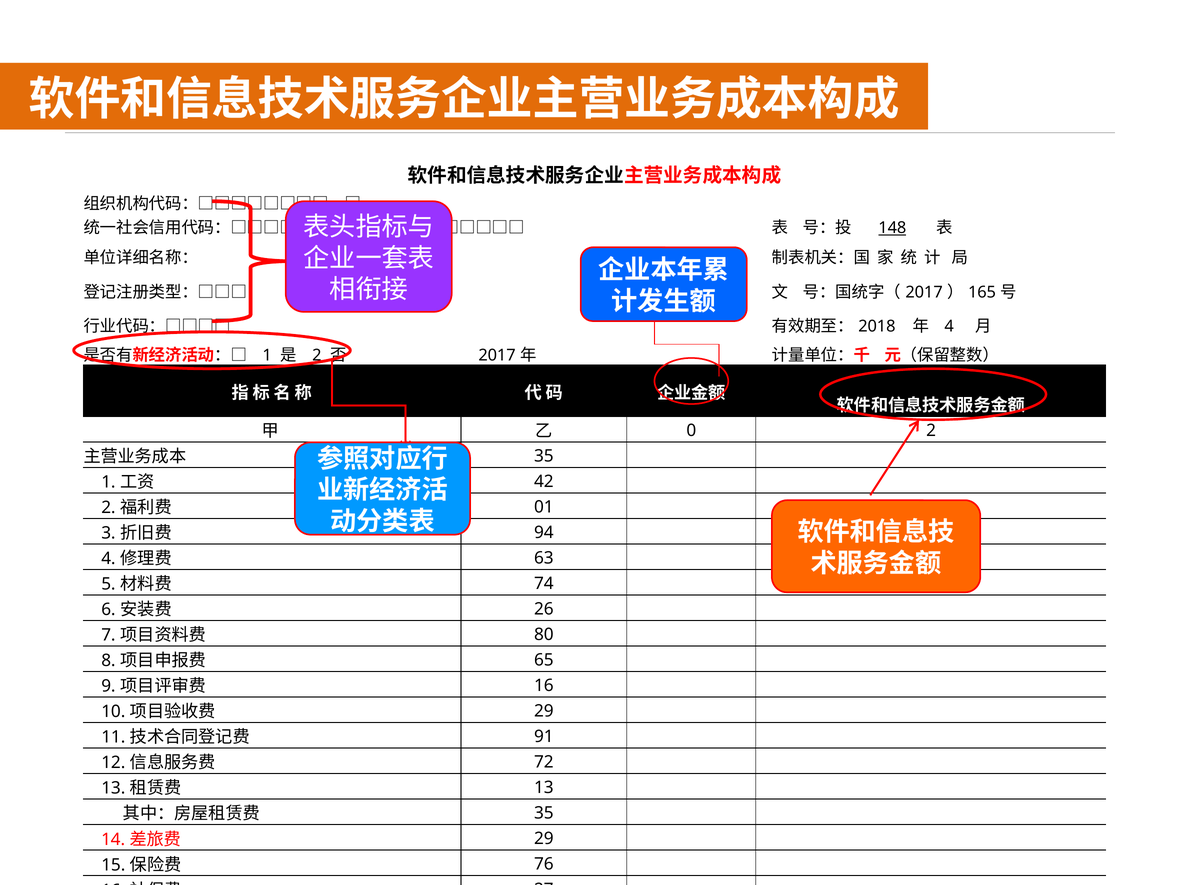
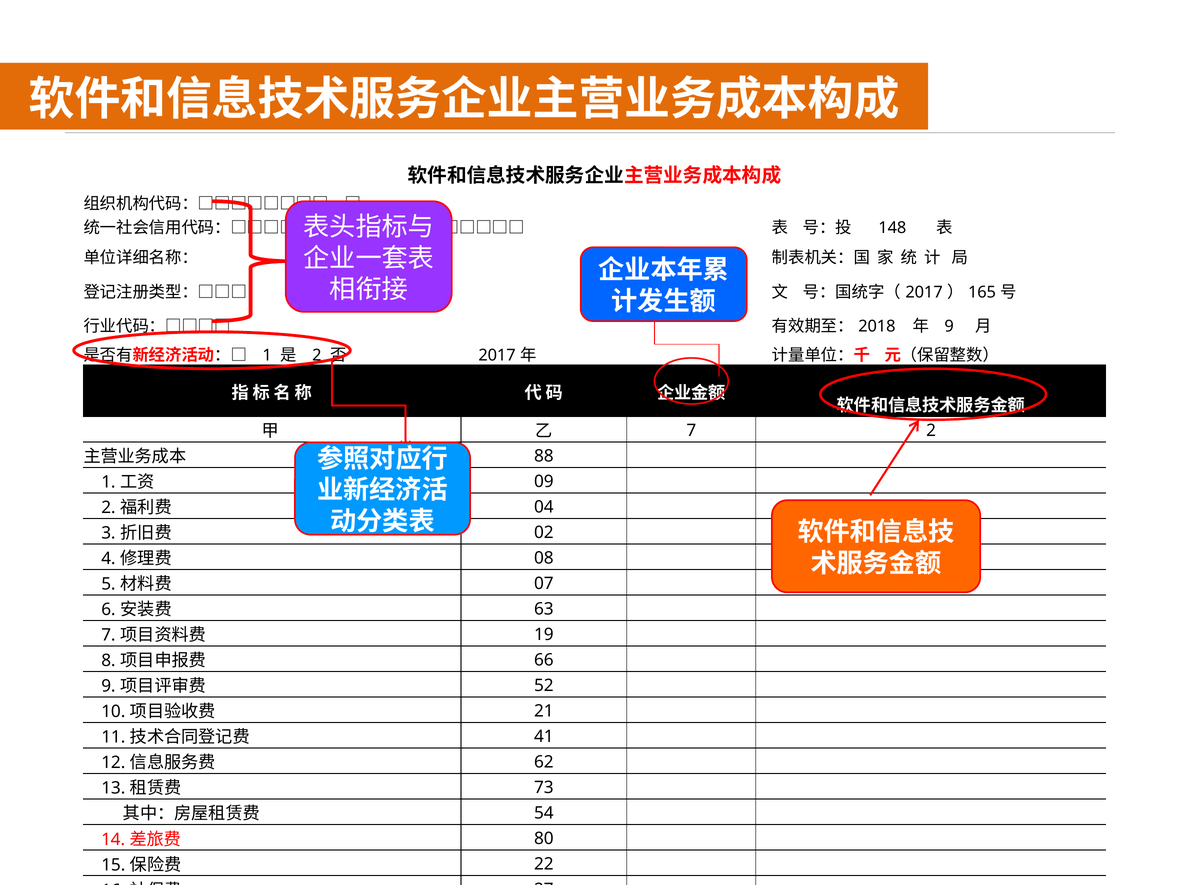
148 underline: present -> none (892, 228)
4: 4 -> 9 (949, 326)
0: 0 -> 7 (691, 430)
35: 35 -> 88 (544, 456)
42: 42 -> 09 (544, 481)
01: 01 -> 04 (544, 507)
94: 94 -> 02 (544, 532)
63: 63 -> 08 (544, 558)
74: 74 -> 07 (544, 583)
26: 26 -> 63 (544, 609)
80: 80 -> 19 (544, 635)
65: 65 -> 66 (544, 660)
16: 16 -> 52 (544, 686)
29: 29 -> 21 (544, 711)
91: 91 -> 41 (544, 737)
72: 72 -> 62 (544, 762)
13: 13 -> 73 (544, 788)
35: 35 -> 54 (544, 813)
29: 29 -> 80 (544, 839)
76: 76 -> 22 (544, 864)
